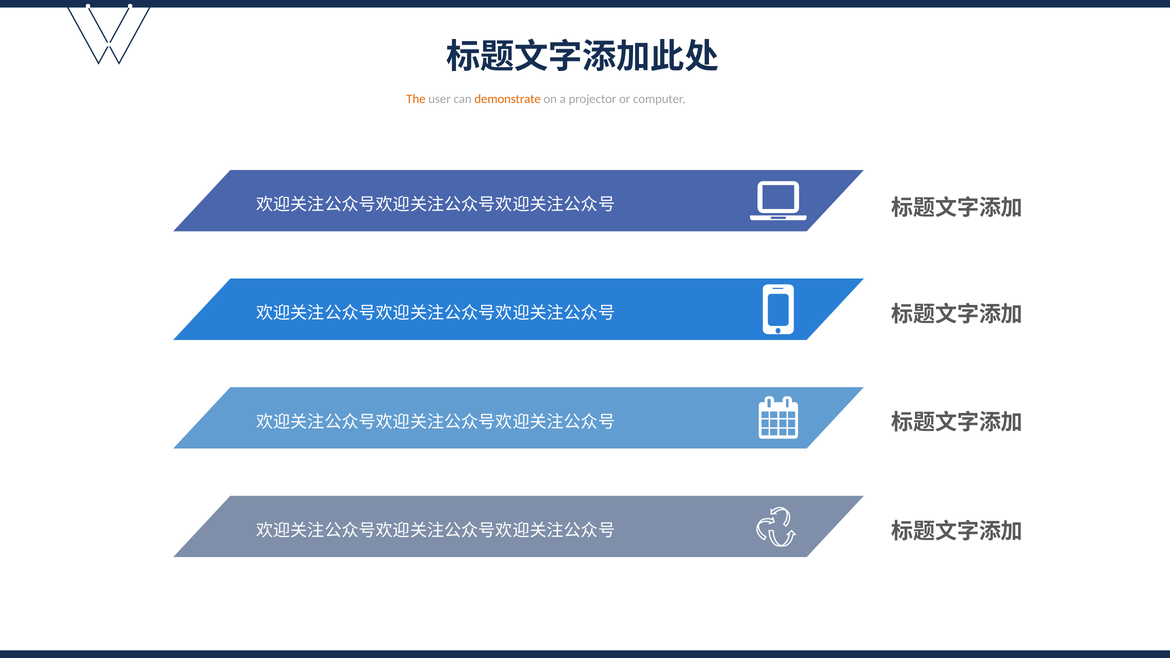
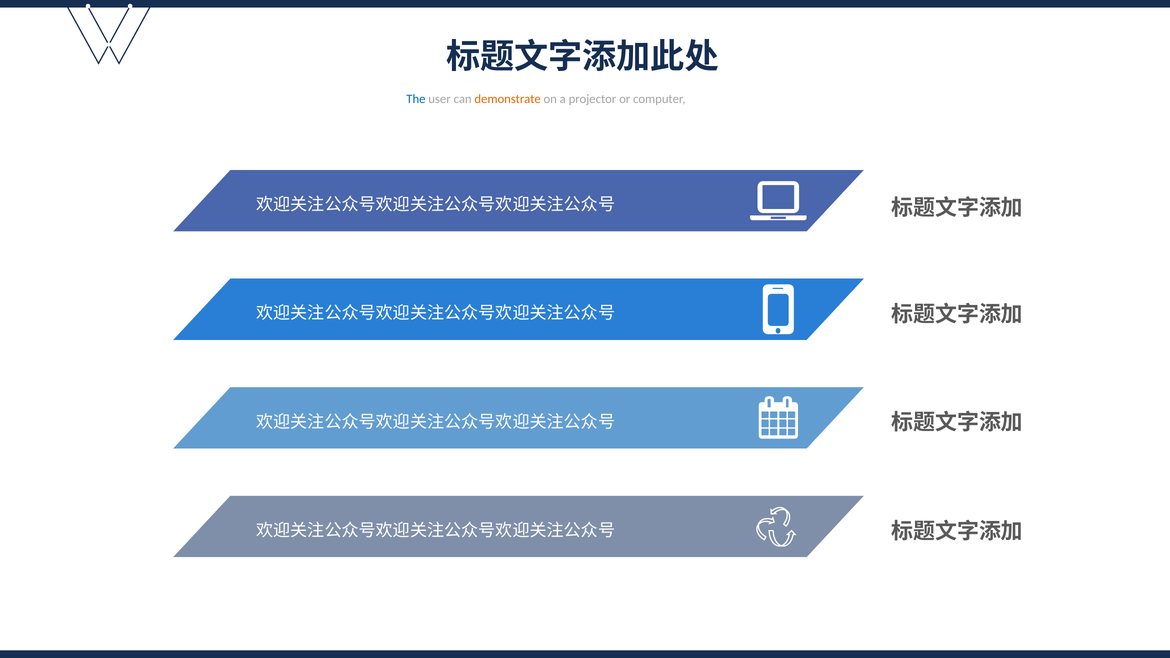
The colour: orange -> blue (416, 99)
